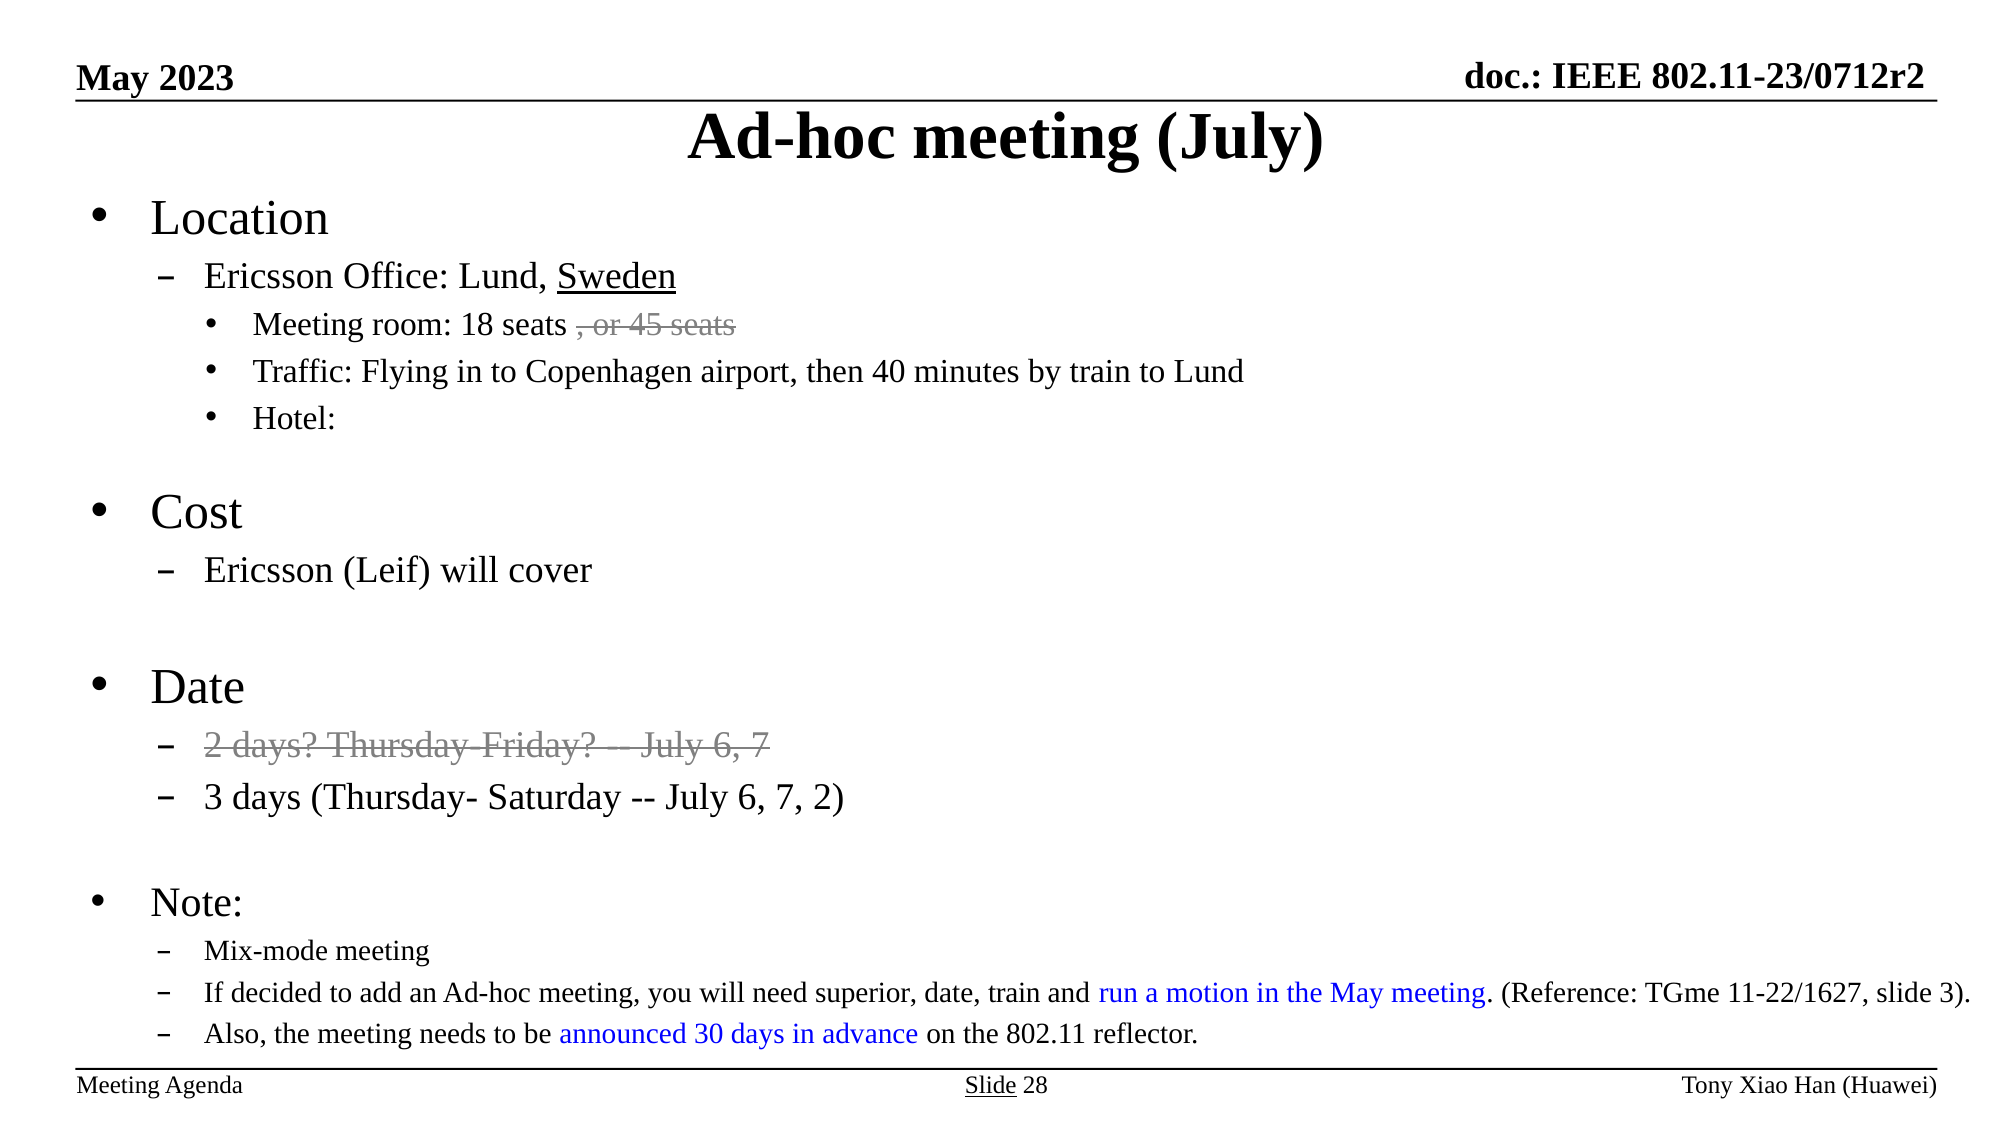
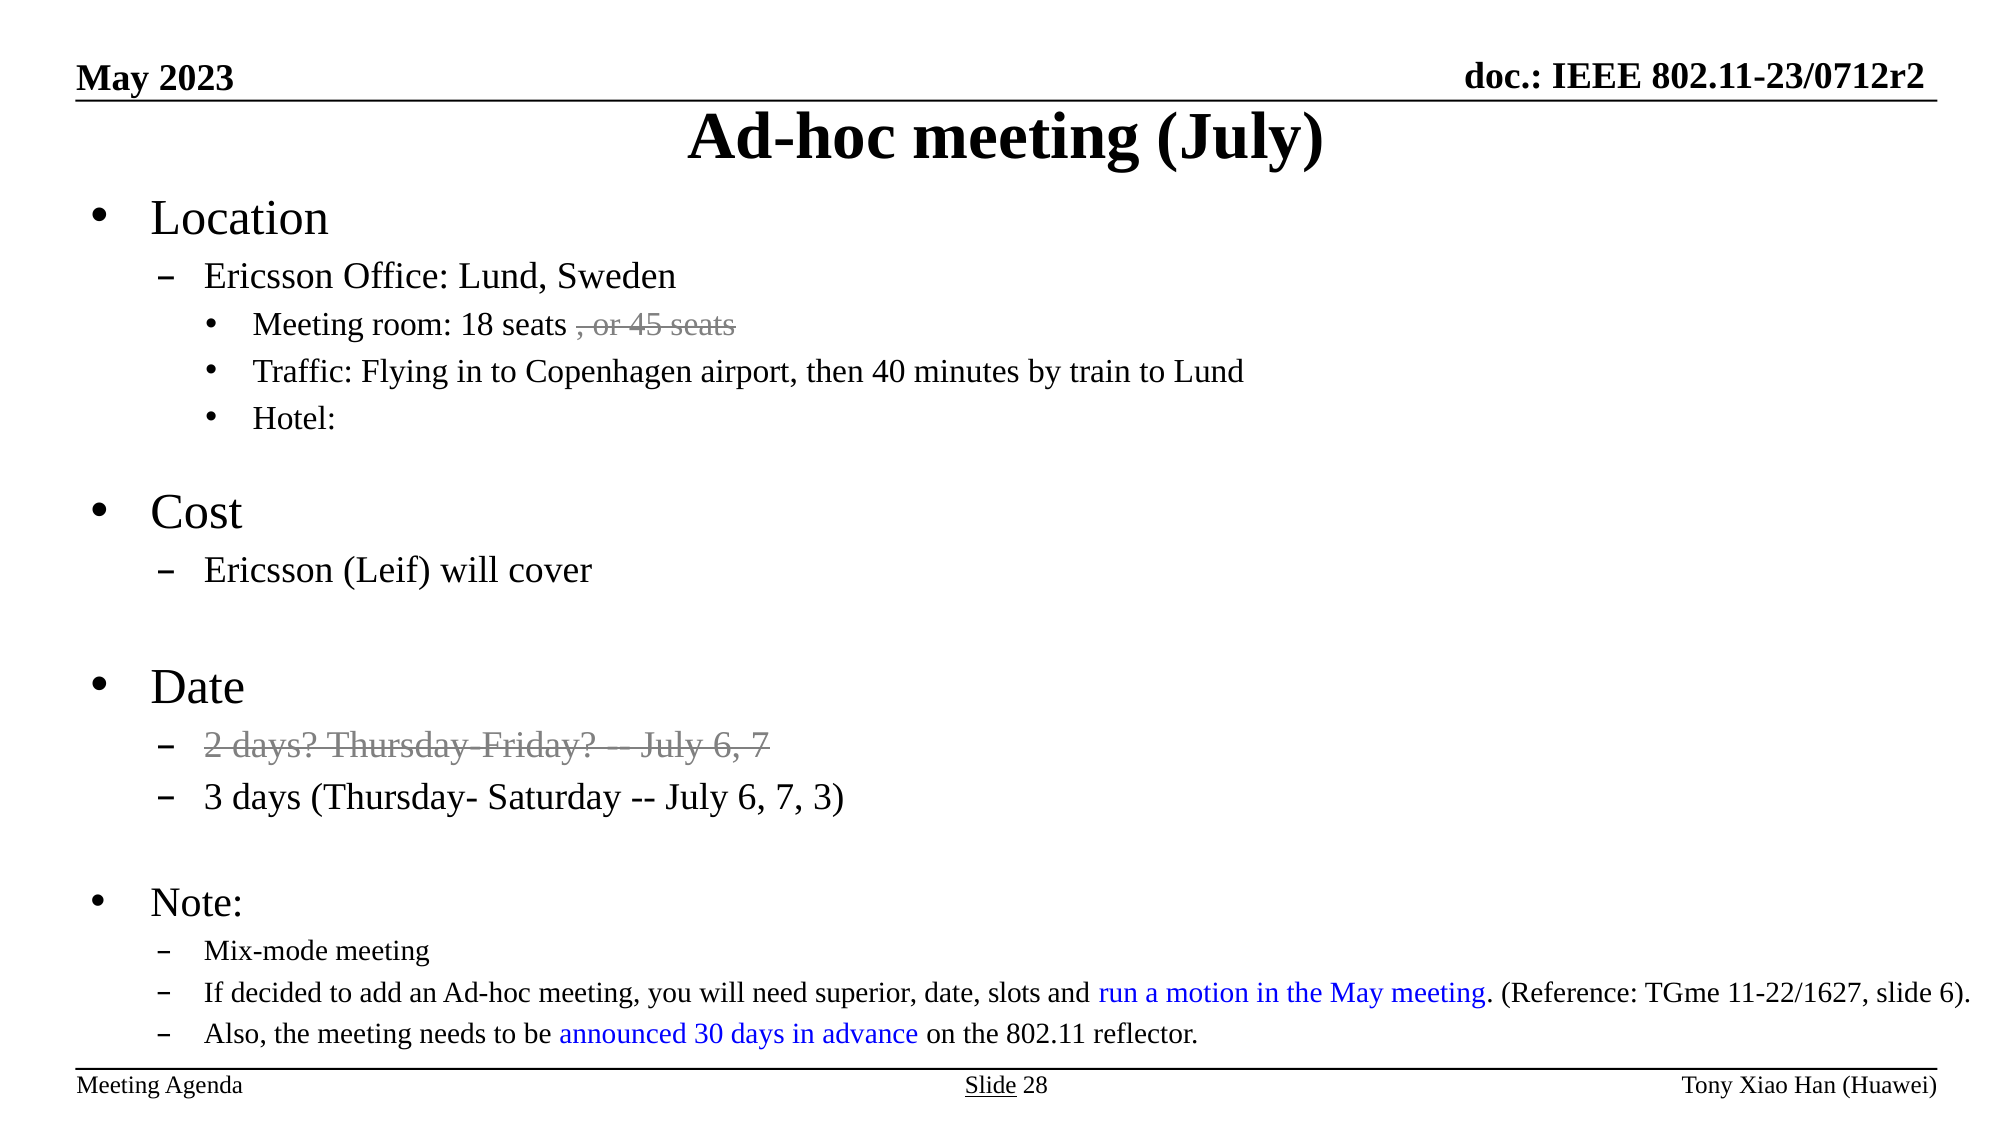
Sweden underline: present -> none (617, 276)
7 2: 2 -> 3 (829, 797)
date train: train -> slots (1014, 993)
slide 3: 3 -> 6 (1955, 993)
